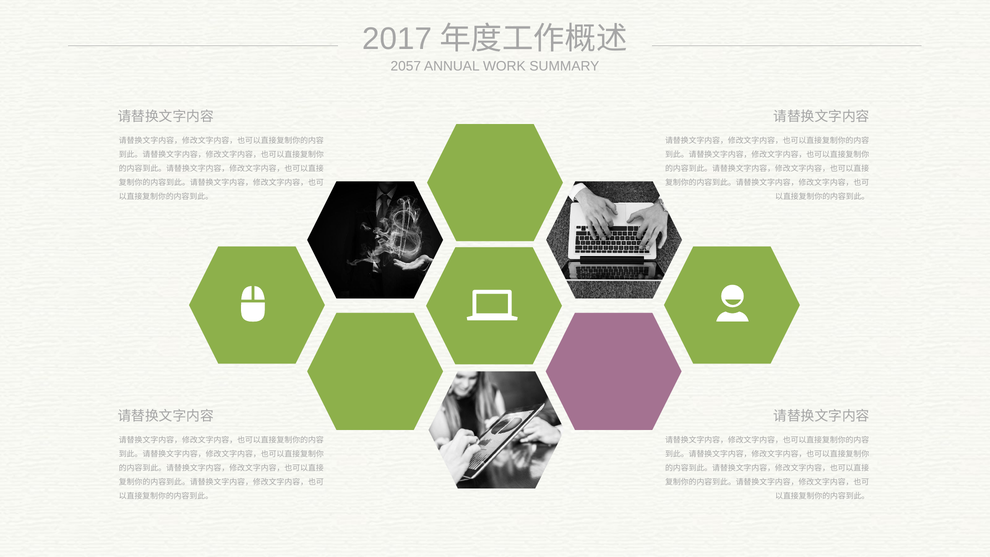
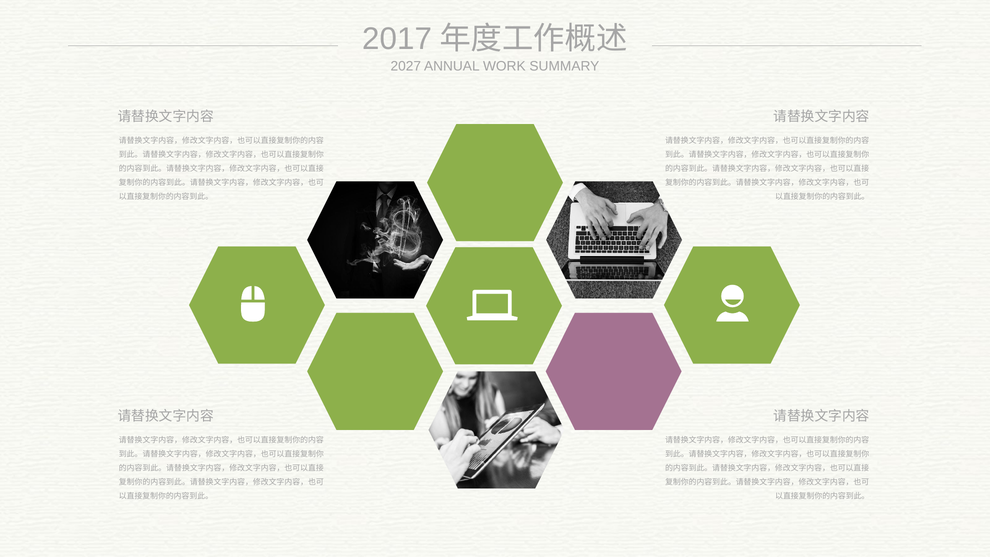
2057: 2057 -> 2027 (406, 66)
